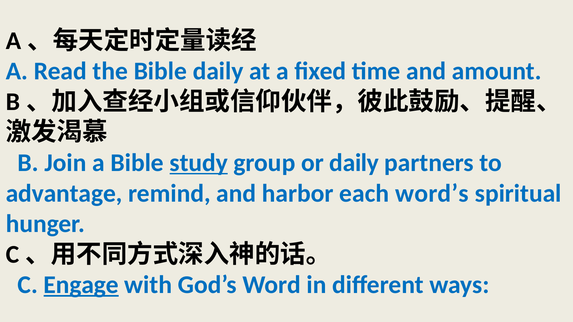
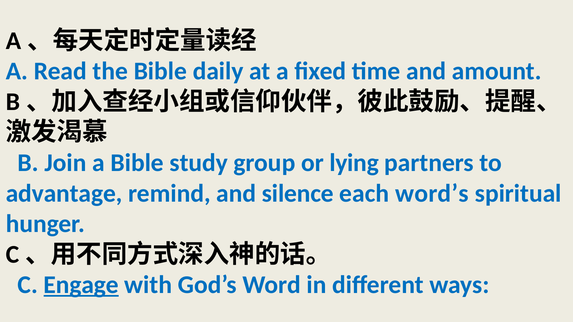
study underline: present -> none (199, 163)
or daily: daily -> lying (354, 163)
harbor: harbor -> silence (298, 193)
